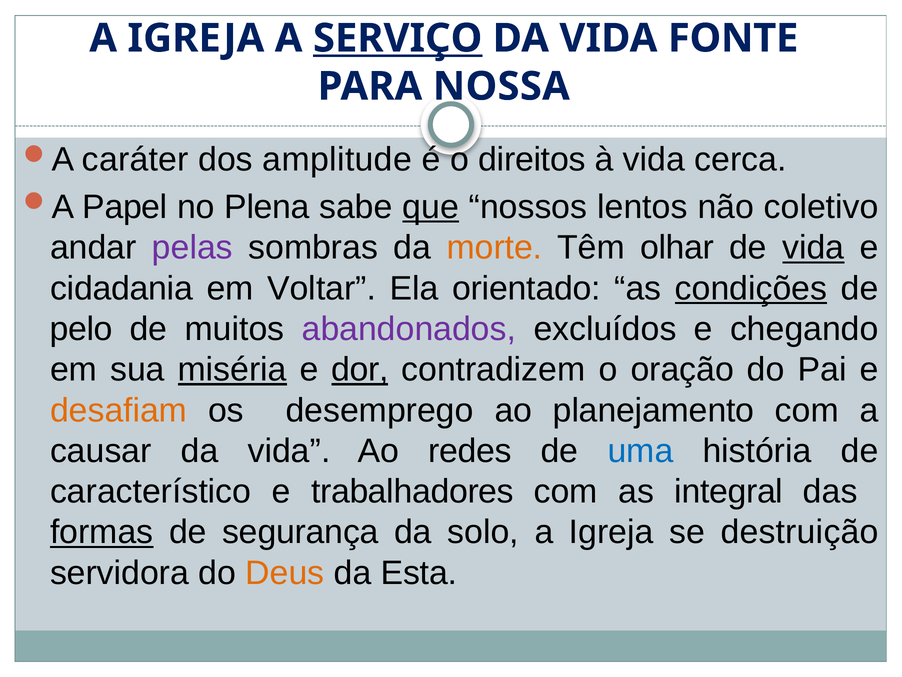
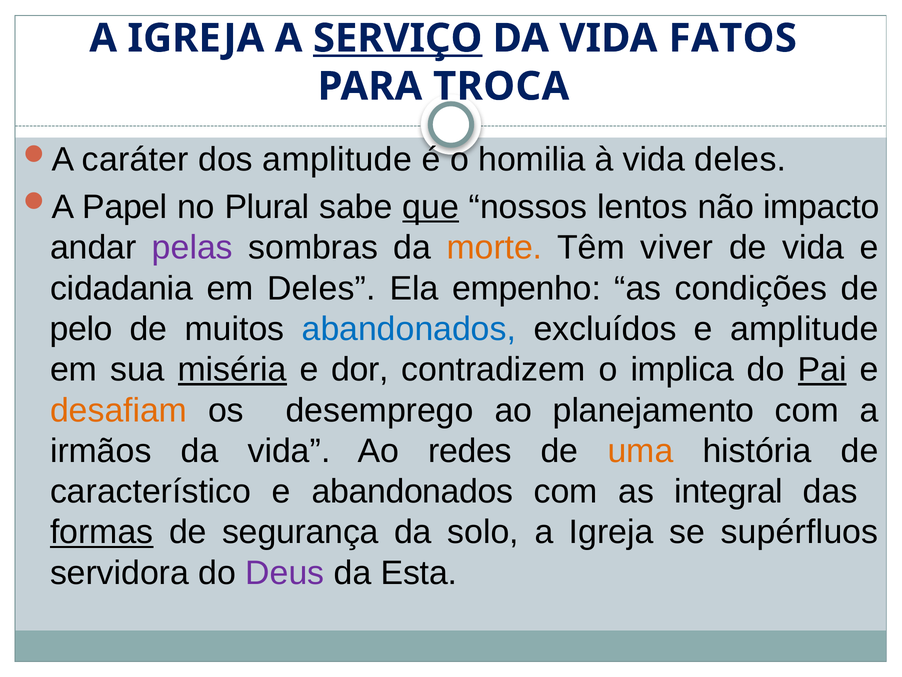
FONTE: FONTE -> FATOS (733, 38)
NOSSA: NOSSA -> TROCA (501, 86)
direitos: direitos -> homilia (532, 160)
vida cerca: cerca -> deles (740, 160)
Plena: Plena -> Plural (267, 207)
coletivo: coletivo -> impacto (821, 207)
olhar: olhar -> viver (677, 248)
vida underline: present -> none (813, 248)
em Voltar: Voltar -> Deles (321, 288)
orientado: orientado -> empenho (527, 288)
condições underline: present -> none (751, 288)
abandonados colour: purple -> blue (409, 329)
e chegando: chegando -> amplitude (804, 329)
dor underline: present -> none (360, 369)
oração: oração -> implica (682, 369)
Pai underline: none -> present (822, 369)
causar: causar -> irmãos (101, 451)
uma colour: blue -> orange (640, 451)
e trabalhadores: trabalhadores -> abandonados (412, 491)
destruição: destruição -> supérfluos (800, 532)
Deus colour: orange -> purple (285, 573)
